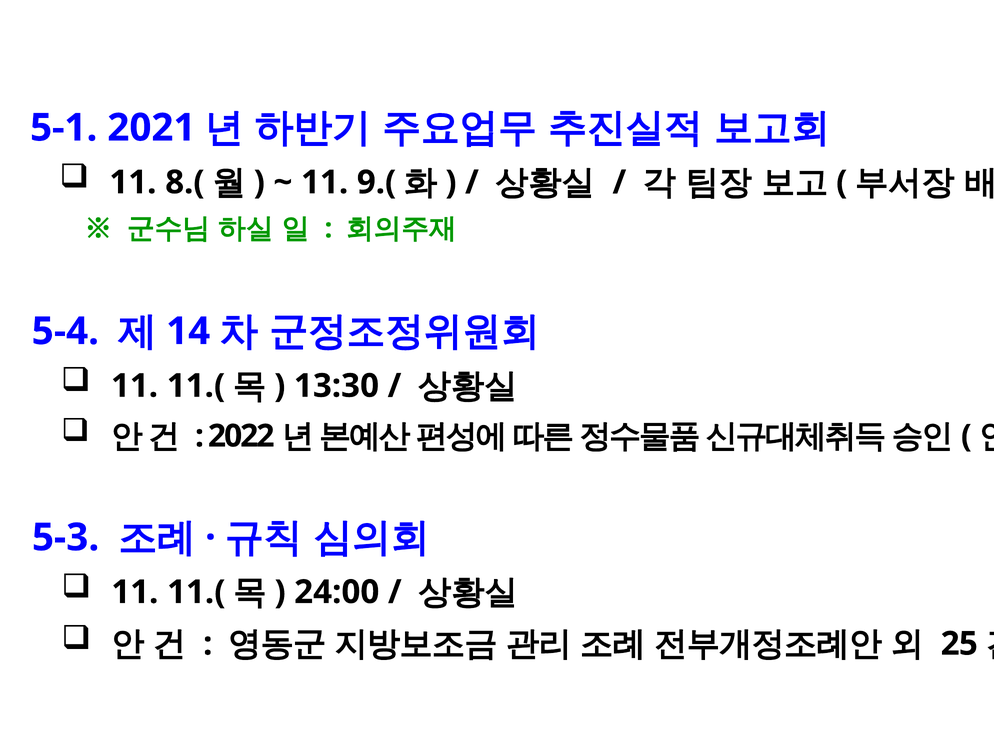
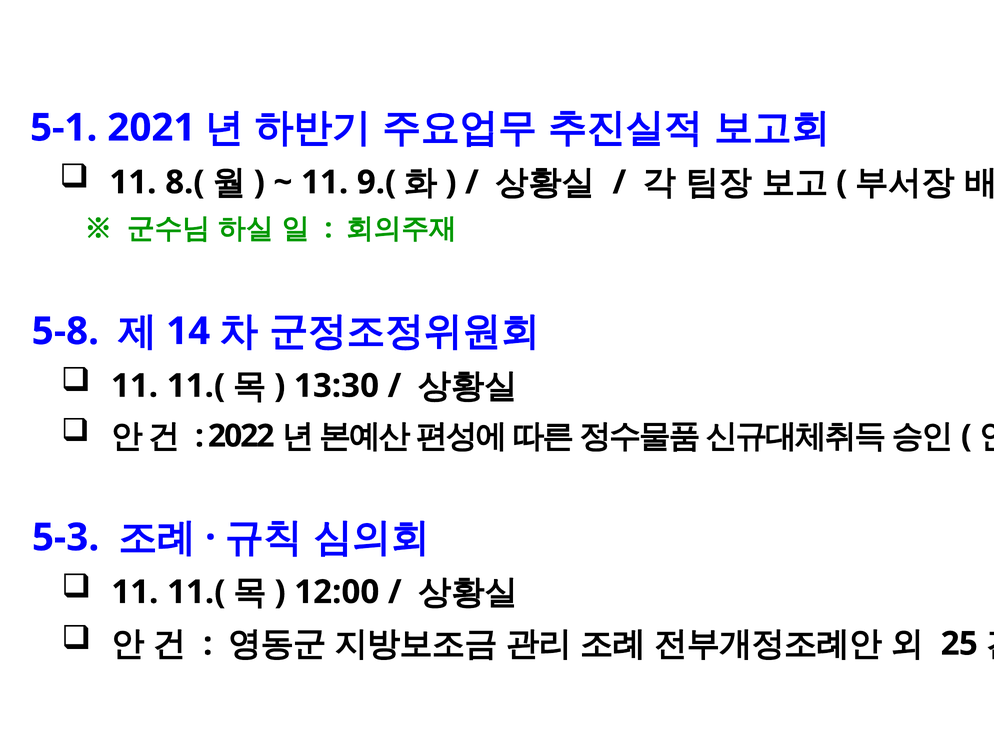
5-4: 5-4 -> 5-8 (65, 332)
24:00: 24:00 -> 12:00 (337, 593)
